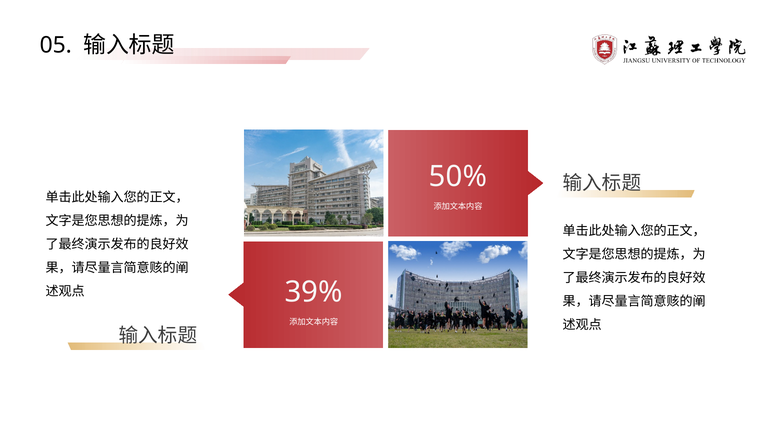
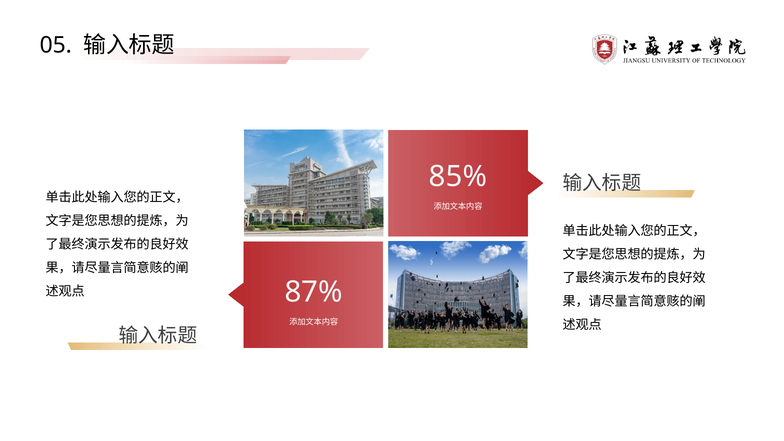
50%: 50% -> 85% (458, 177)
39%: 39% -> 87% (314, 292)
